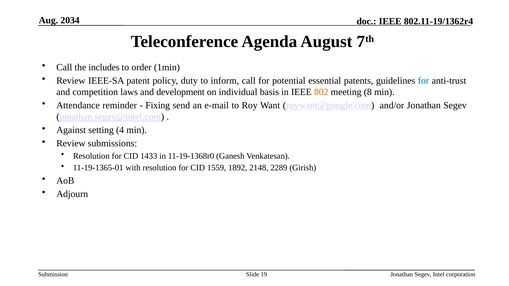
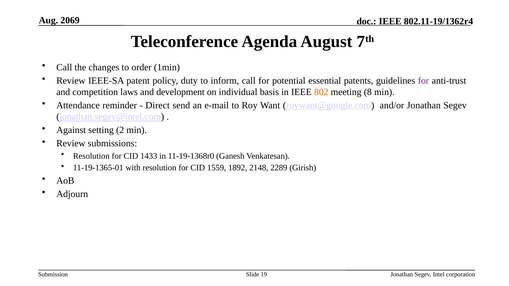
2034: 2034 -> 2069 (70, 20)
includes: includes -> changes (104, 67)
for colour: blue -> purple (424, 81)
Fixing: Fixing -> Direct (158, 105)
4: 4 -> 2 (120, 130)
